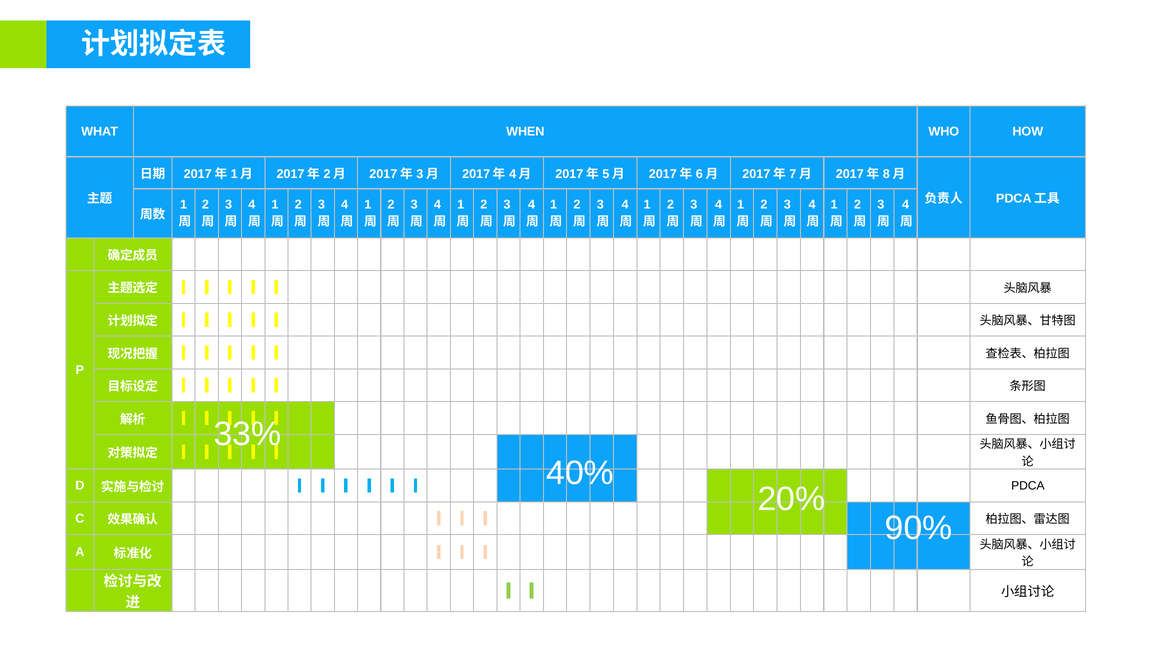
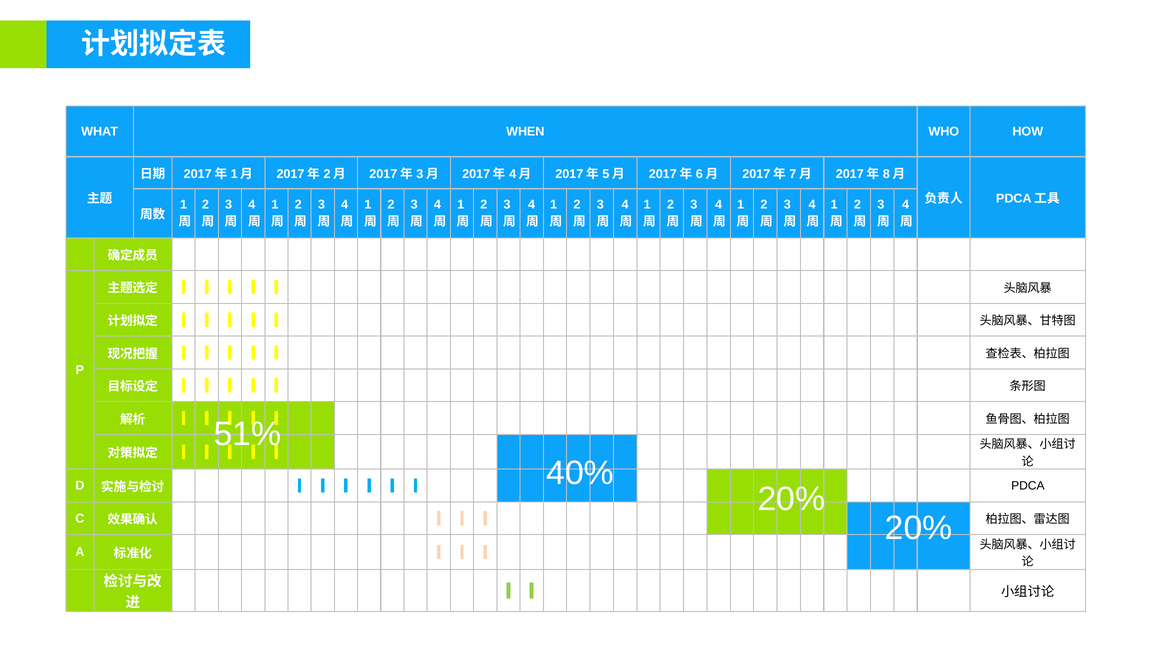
33%: 33% -> 51% (247, 434)
90%: 90% -> 20% (919, 528)
